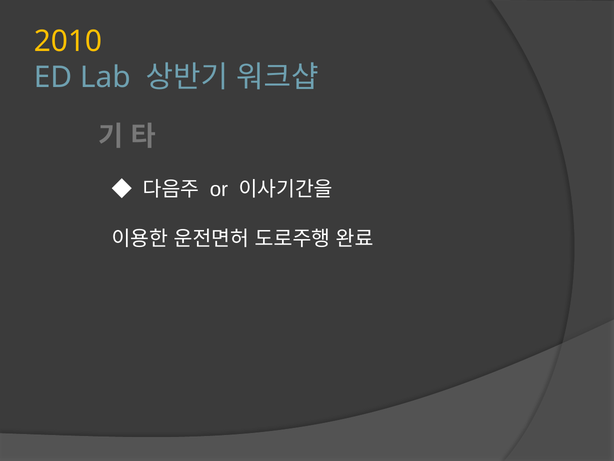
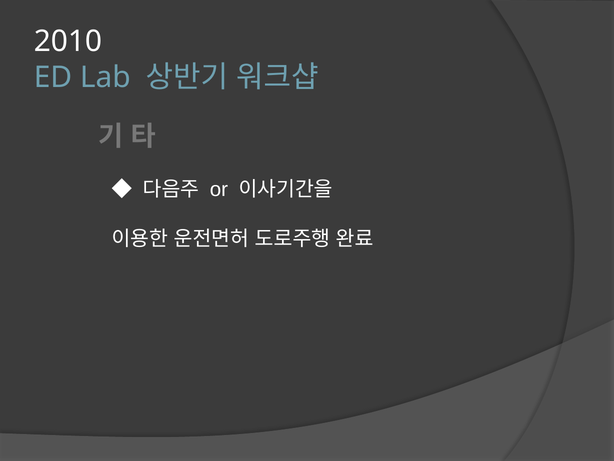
2010 colour: yellow -> white (68, 41)
